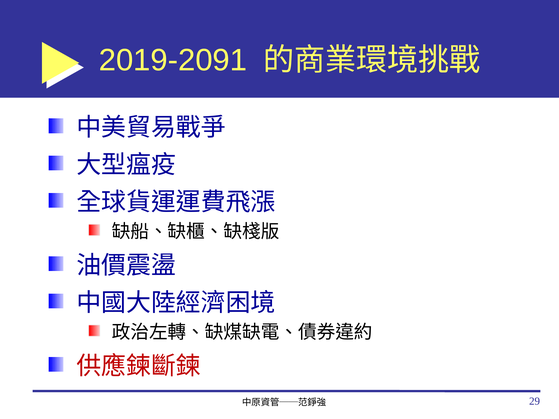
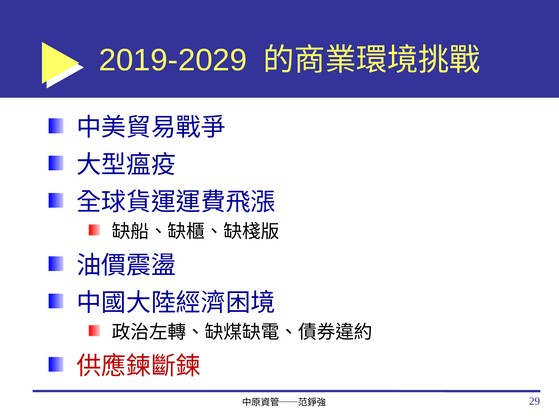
2019-2091: 2019-2091 -> 2019-2029 (173, 60)
